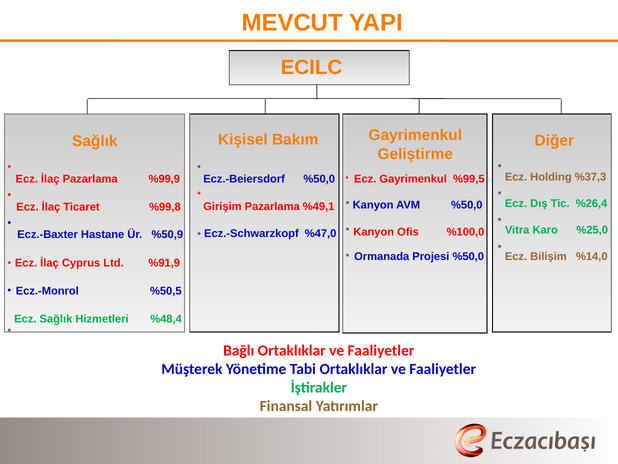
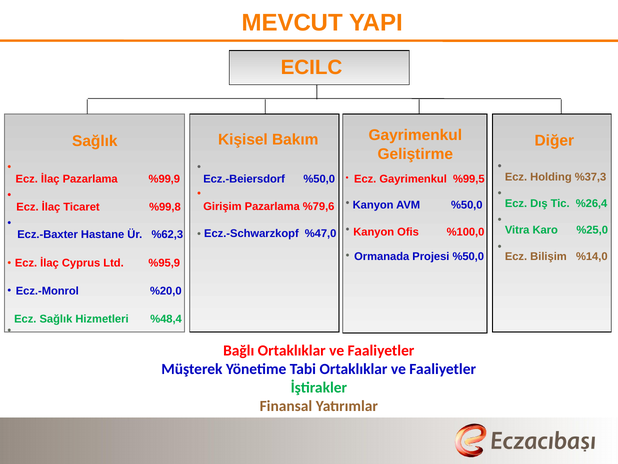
%49,1: %49,1 -> %79,6 (319, 206)
%50,9: %50,9 -> %62,3 (167, 234)
%91,9: %91,9 -> %95,9 (164, 263)
%50,5: %50,5 -> %20,0 (166, 291)
